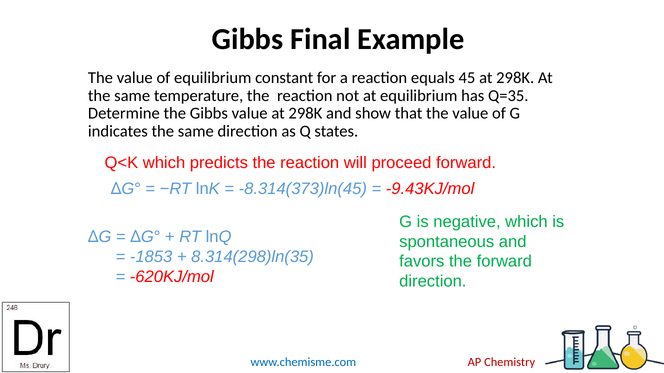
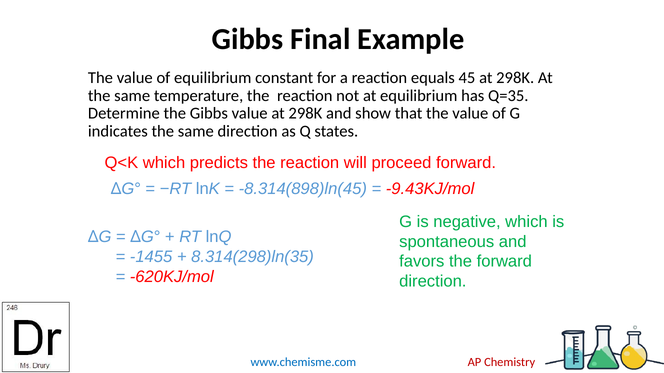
-8.314(373)ln(45: -8.314(373)ln(45 -> -8.314(898)ln(45 (303, 189)
-1853: -1853 -> -1455 (151, 257)
